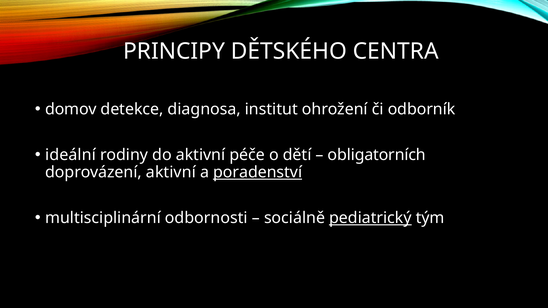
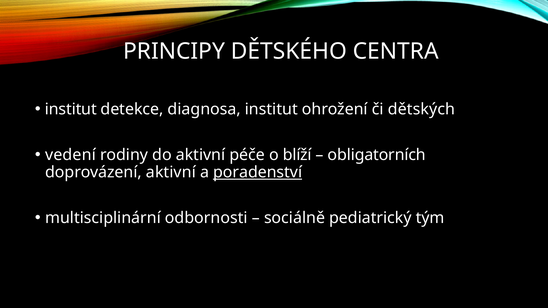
domov: domov -> institut (71, 109)
odborník: odborník -> dětských (421, 109)
ideální: ideální -> vedení (71, 155)
dětí: dětí -> blíží (297, 155)
pediatrický underline: present -> none (370, 218)
